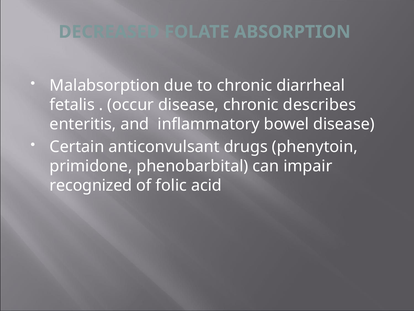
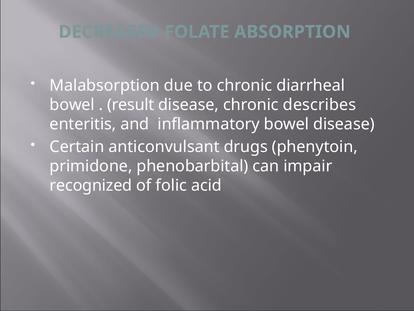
fetalis: fetalis -> bowel (72, 105)
occur: occur -> result (131, 105)
